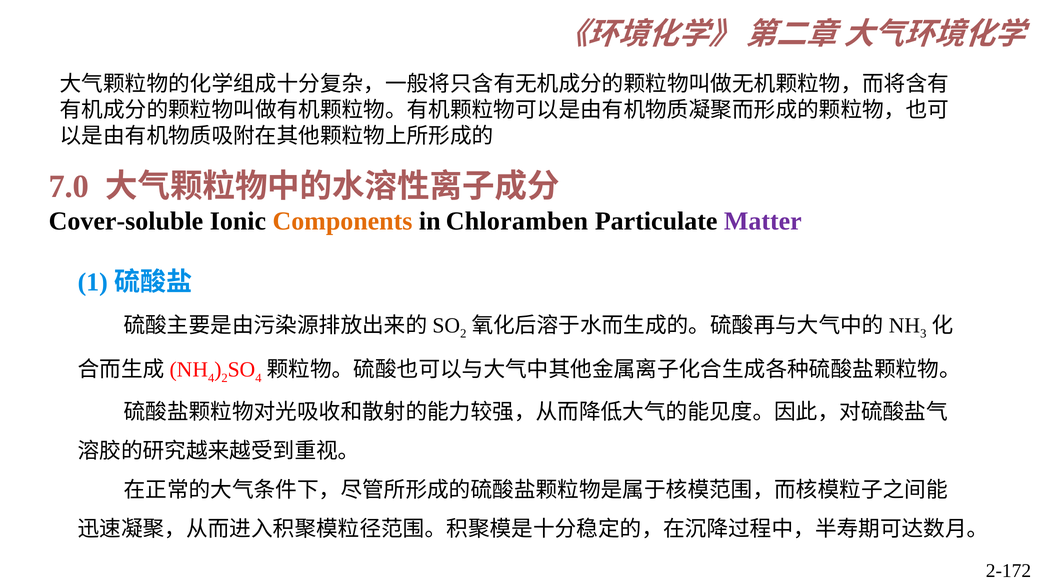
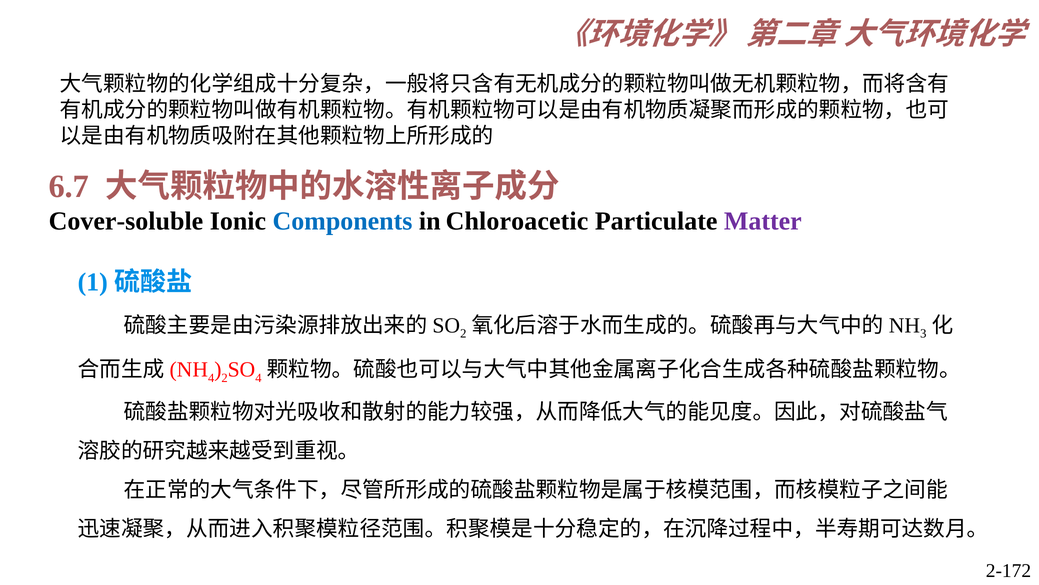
7.0: 7.0 -> 6.7 (69, 186)
Components colour: orange -> blue (342, 221)
Chloramben: Chloramben -> Chloroacetic (517, 221)
